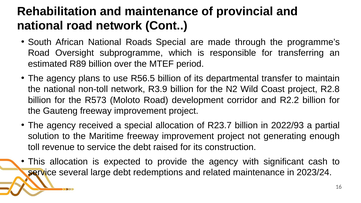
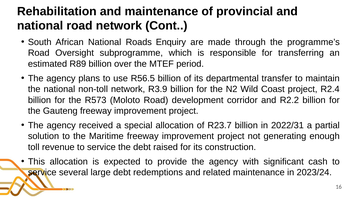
Roads Special: Special -> Enquiry (171, 42)
R2.8: R2.8 -> R2.4 (330, 89)
2022/93: 2022/93 -> 2022/31 (287, 125)
